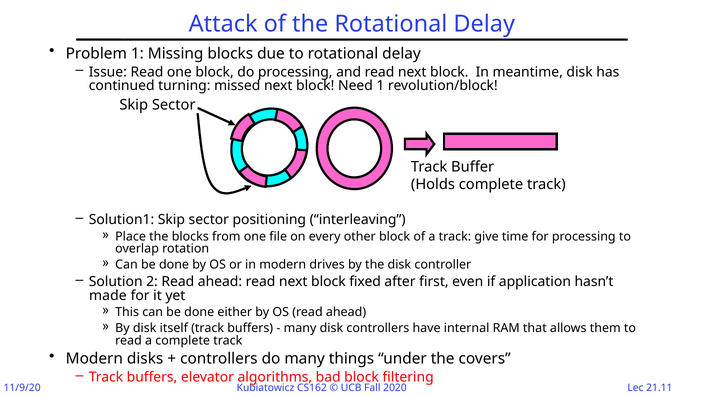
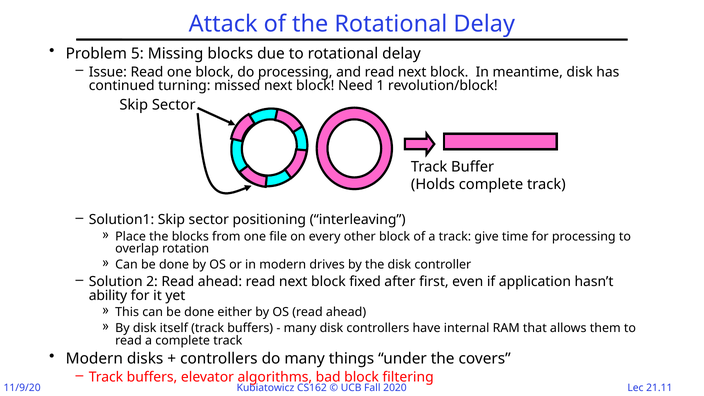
Problem 1: 1 -> 5 (137, 53)
made: made -> ability (108, 295)
